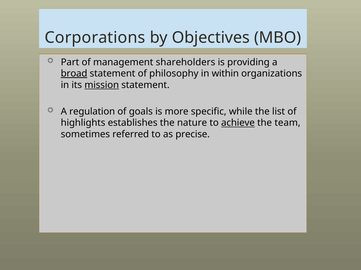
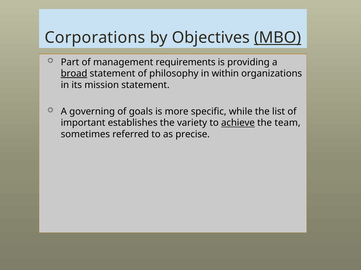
MBO underline: none -> present (278, 38)
shareholders: shareholders -> requirements (186, 62)
mission underline: present -> none (102, 85)
regulation: regulation -> governing (92, 112)
highlights: highlights -> important (83, 123)
nature: nature -> variety (192, 123)
